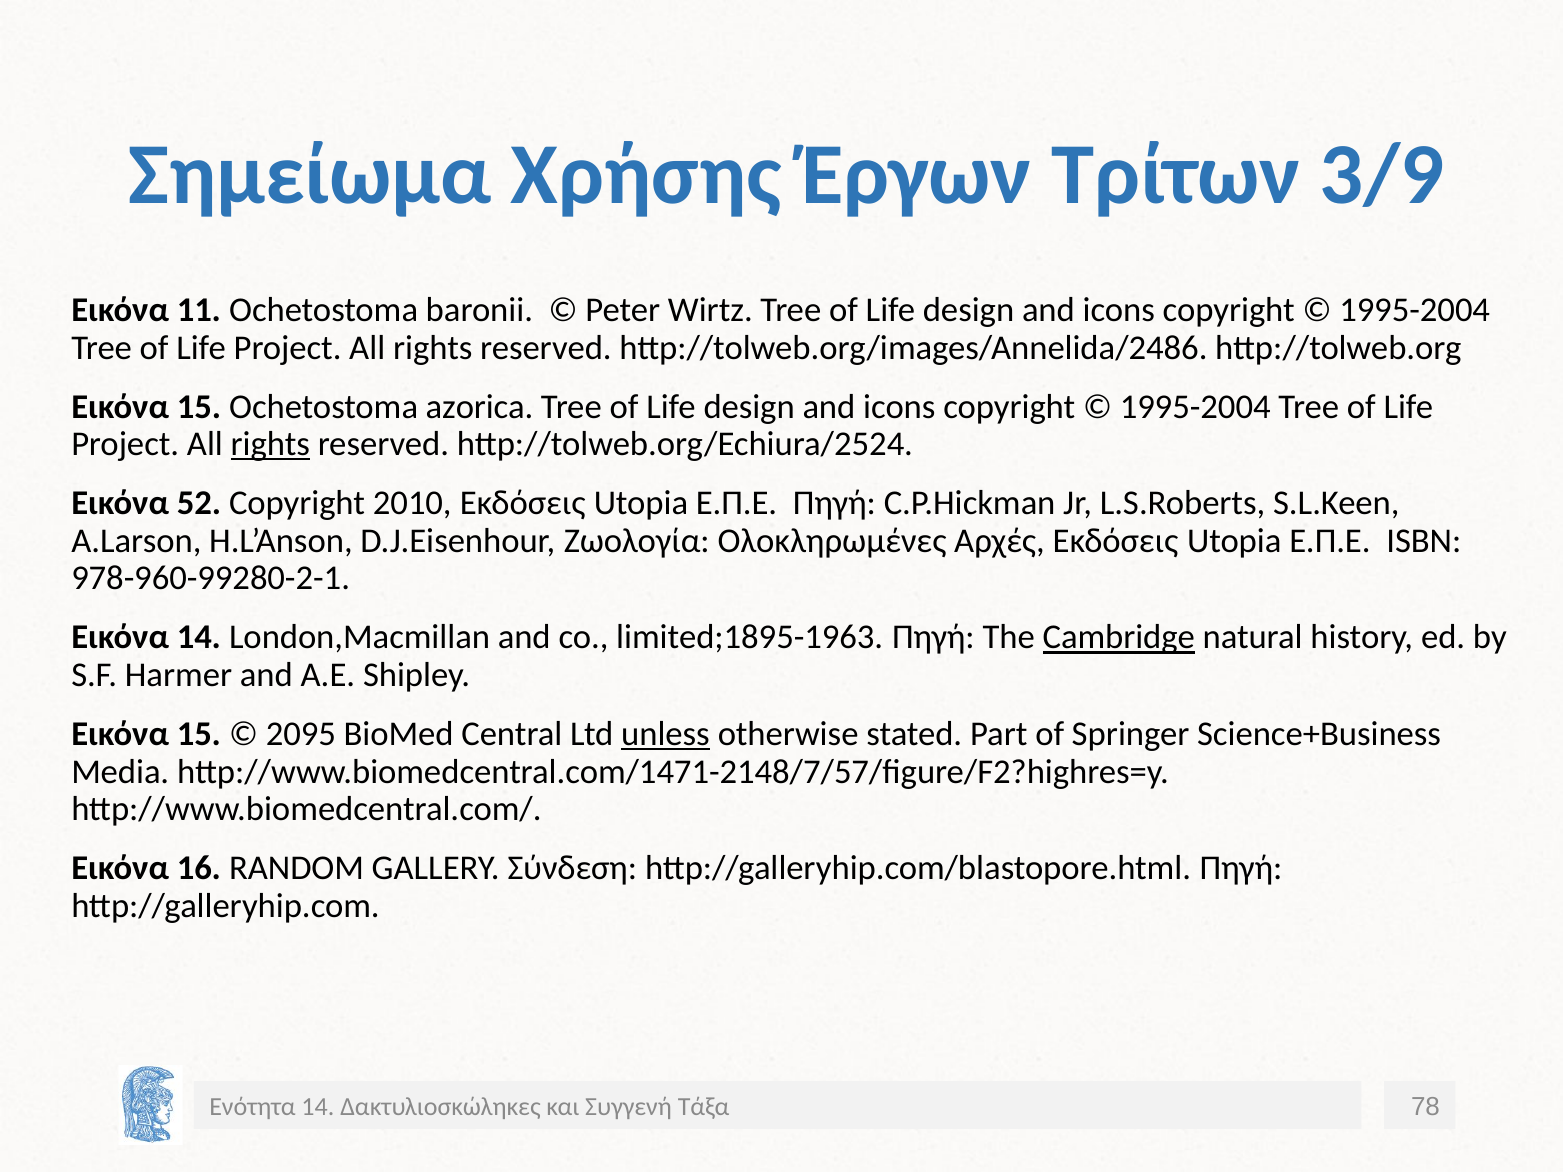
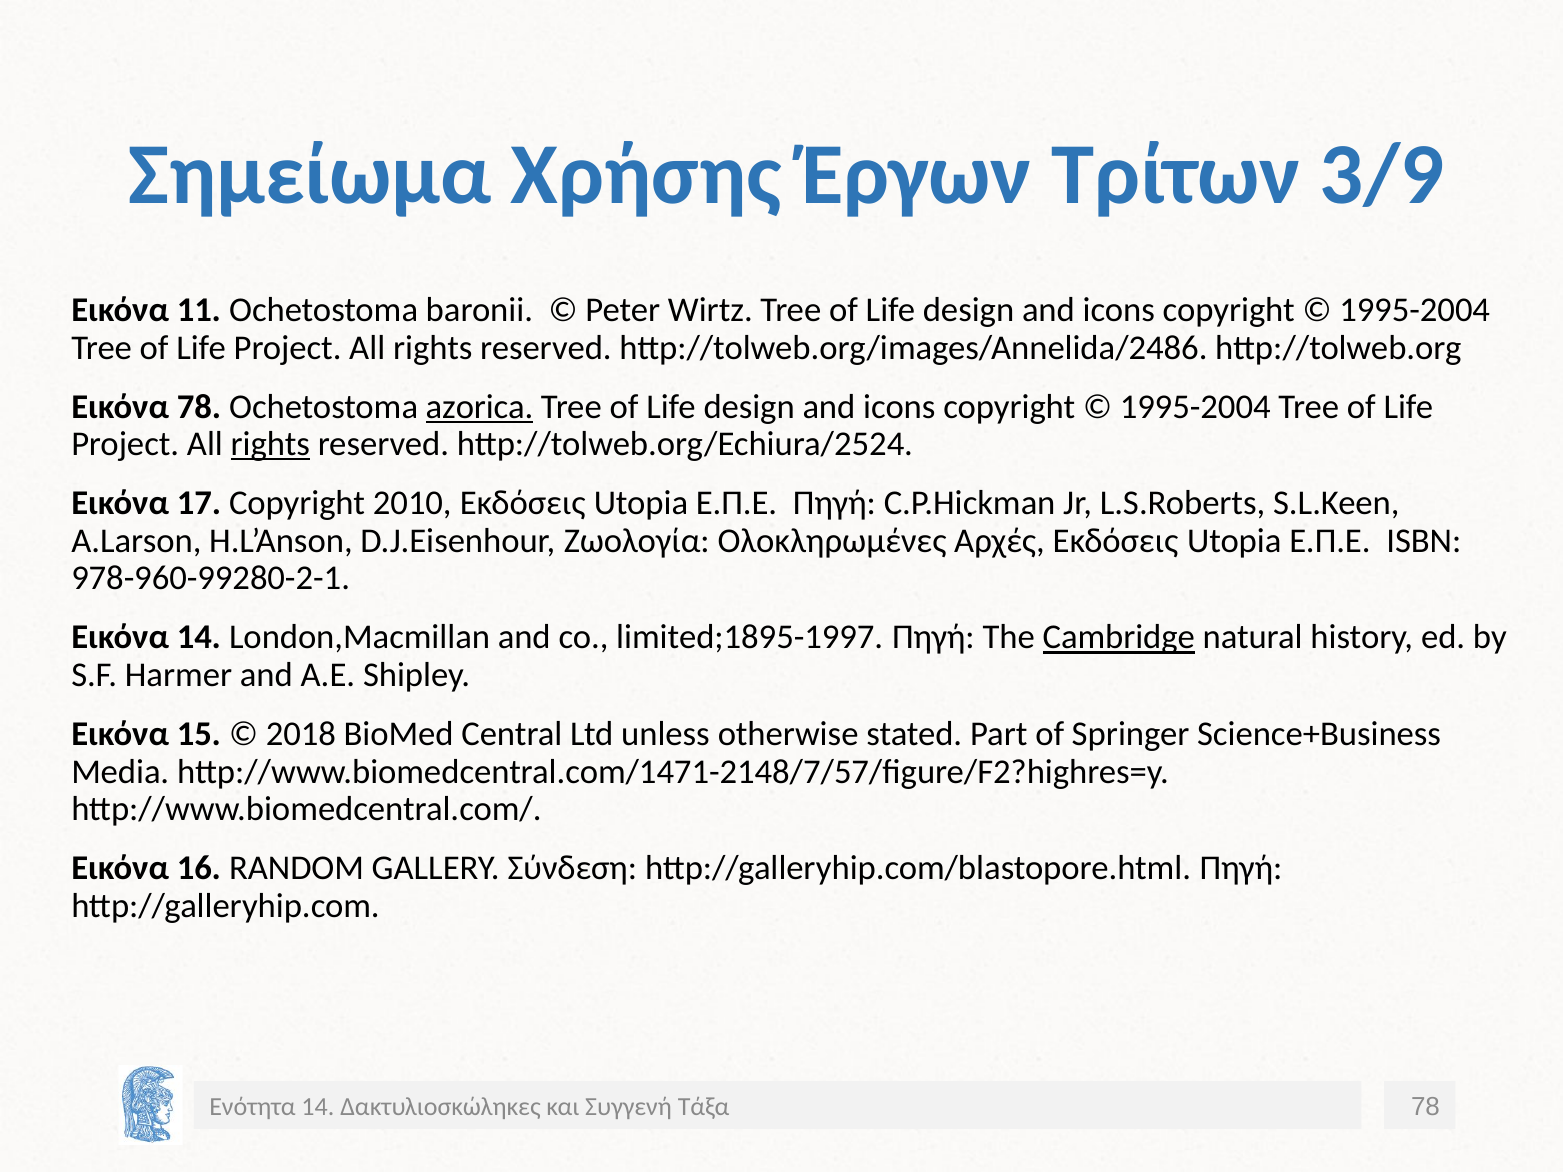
15: 15 -> 78 (199, 407)
azorica underline: none -> present (480, 407)
52: 52 -> 17 (199, 504)
limited;1895-1963: limited;1895-1963 -> limited;1895-1997 (750, 638)
2095: 2095 -> 2018 (301, 734)
unless underline: present -> none (665, 734)
